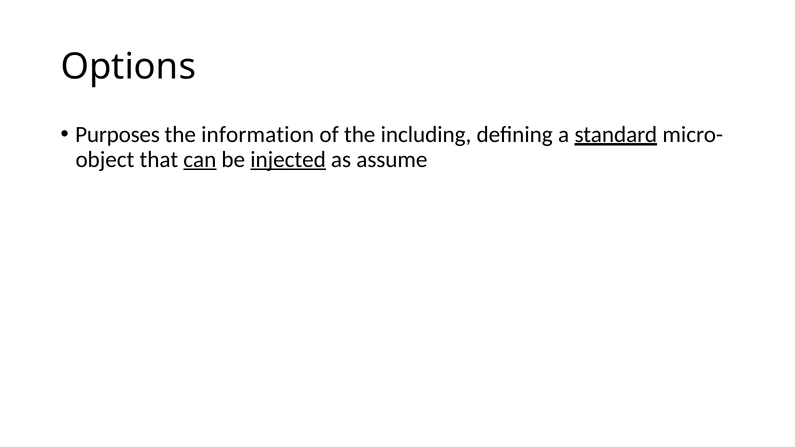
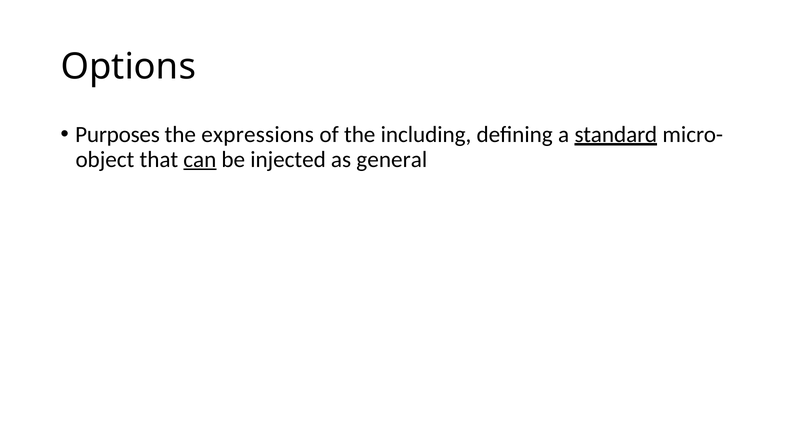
information: information -> expressions (258, 134)
injected underline: present -> none (288, 159)
assume: assume -> general (392, 159)
